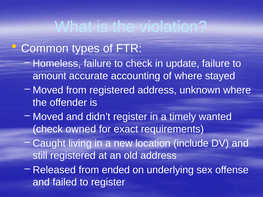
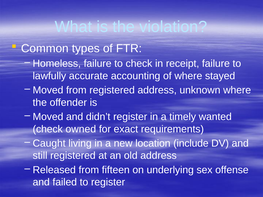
update: update -> receipt (183, 64)
amount: amount -> lawfully (49, 76)
ended: ended -> fifteen (116, 170)
